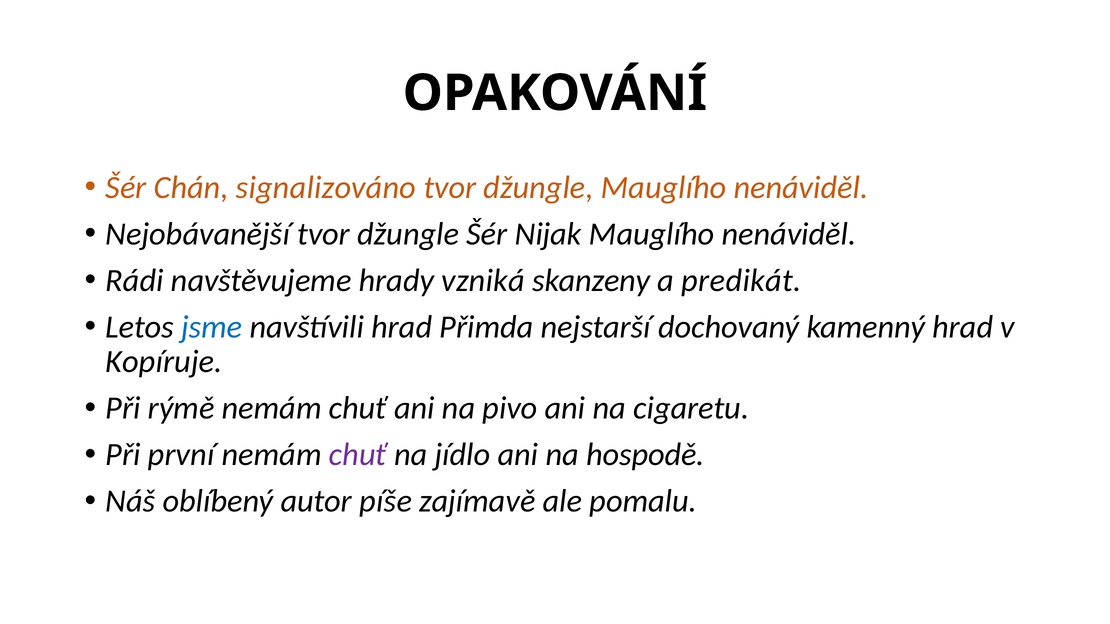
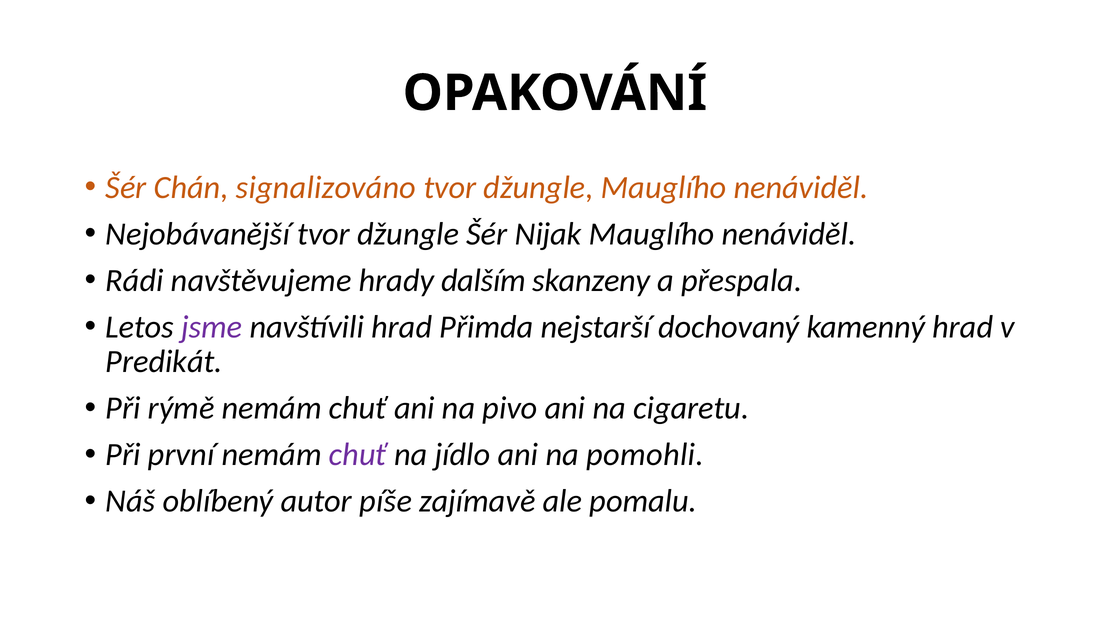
vzniká: vzniká -> dalším (483, 281)
predikát: predikát -> přespala (742, 281)
jsme colour: blue -> purple (212, 327)
Kopíruje: Kopíruje -> Predikát (164, 362)
hospodě: hospodě -> pomohli (645, 455)
